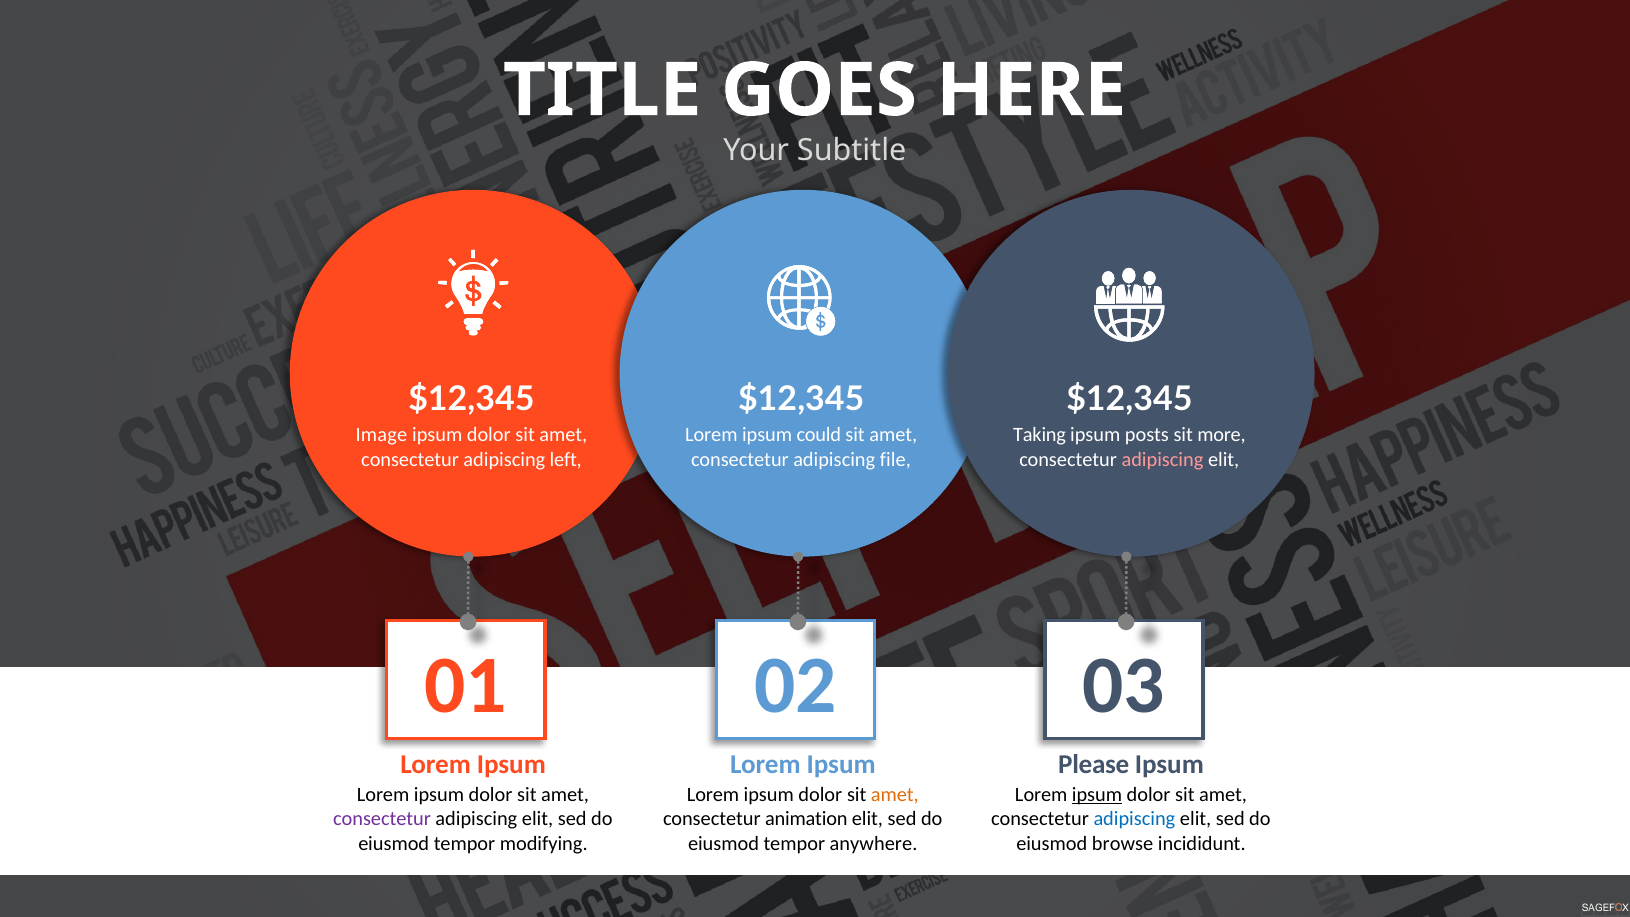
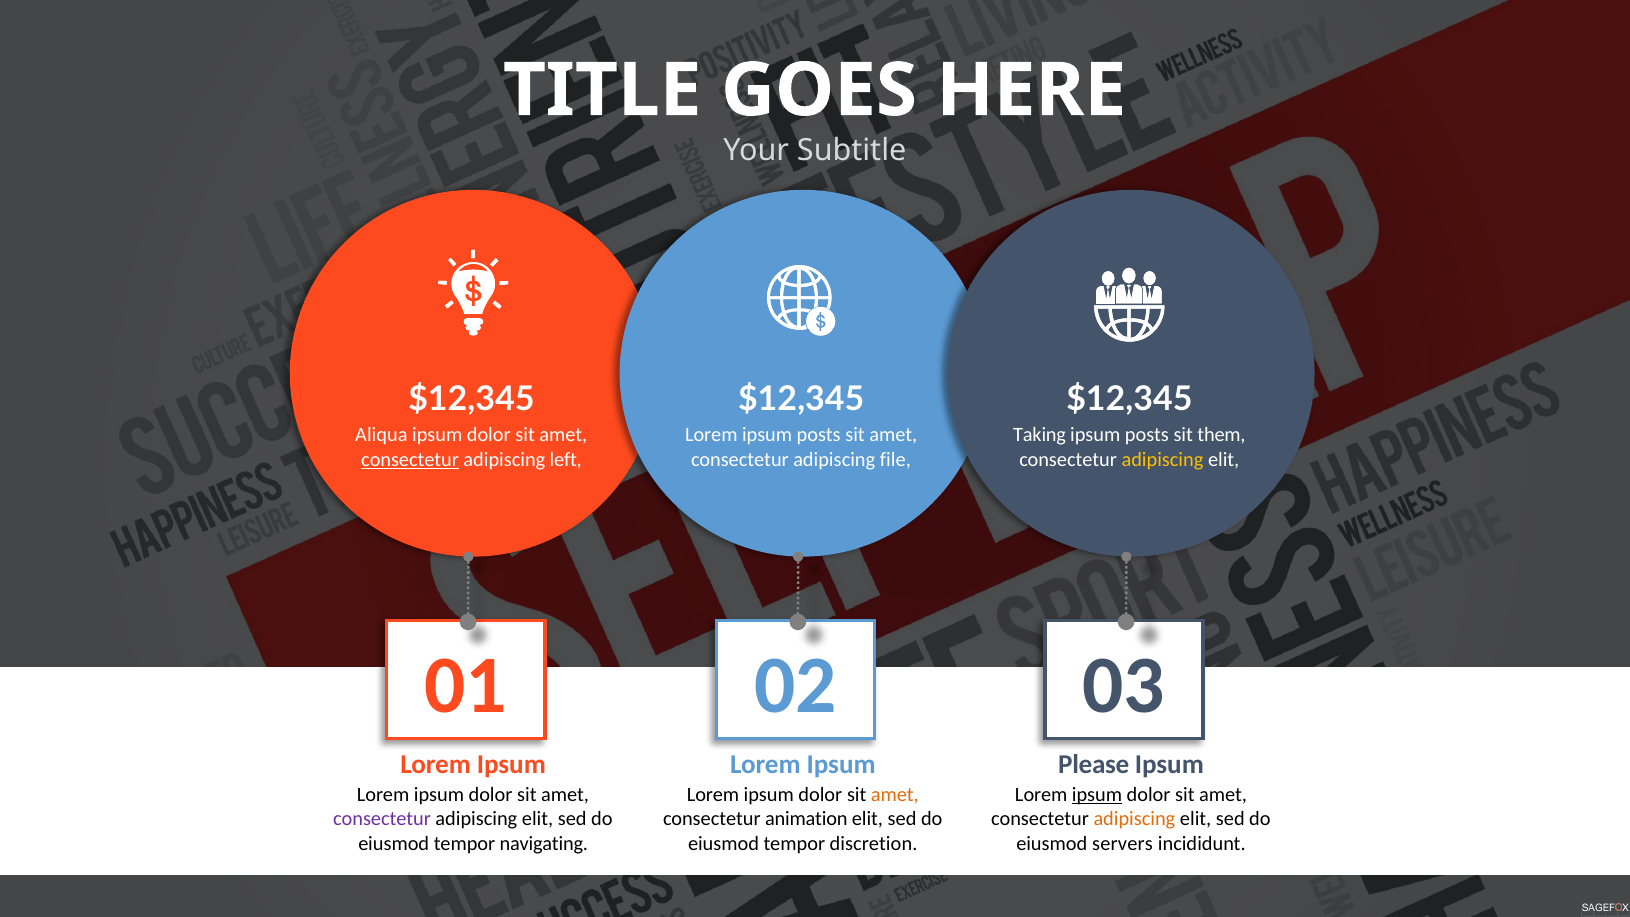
Image: Image -> Aliqua (381, 435)
Lorem ipsum could: could -> posts (819, 435)
more: more -> them (1221, 435)
consectetur underline: none -> present (410, 460)
adipiscing colour: pink -> yellow (1162, 460)
adipiscing colour: blue -> orange (1134, 819)
modifying: modifying -> navigating (544, 843)
anywhere: anywhere -> discretion (874, 843)
browse: browse -> servers (1123, 843)
